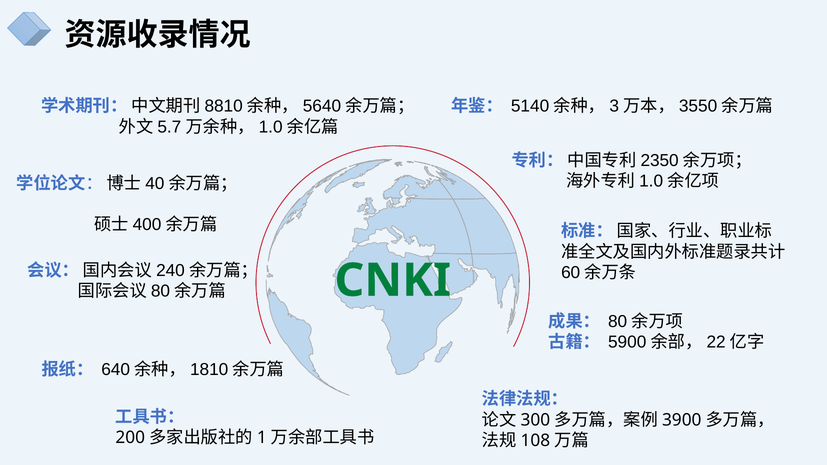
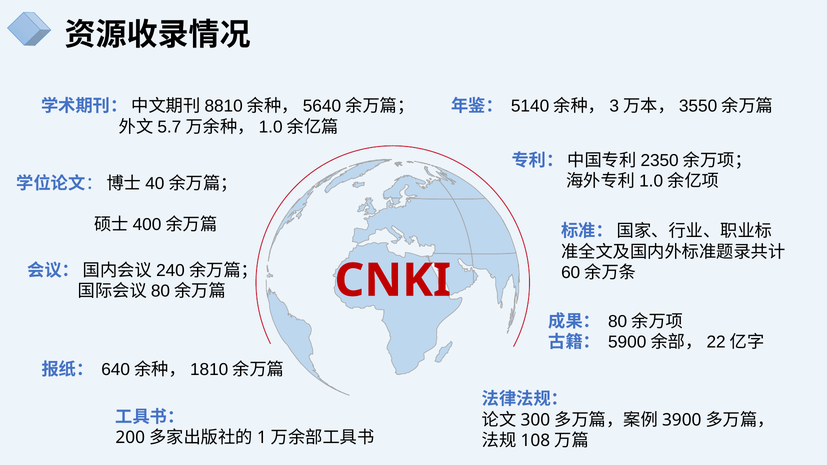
CNKI colour: green -> red (393, 281)
